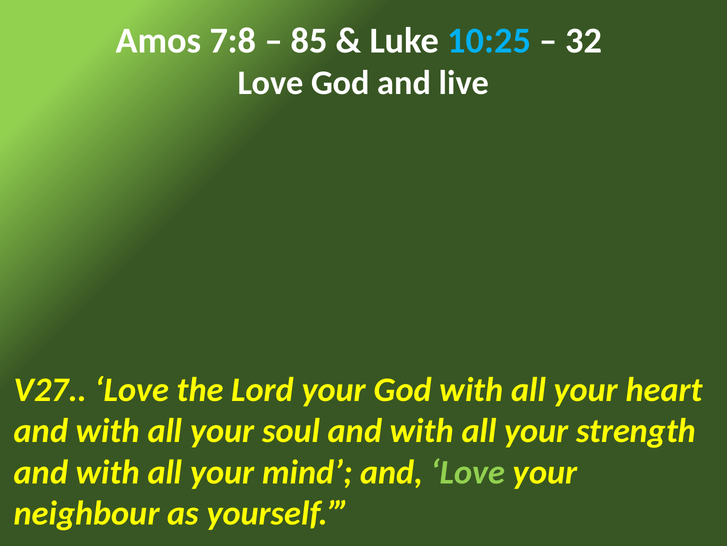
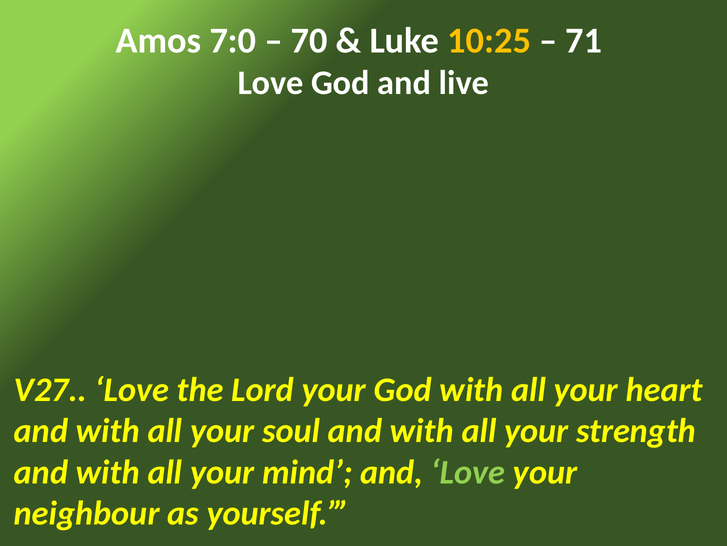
7:8: 7:8 -> 7:0 (233, 41)
85: 85 -> 70 (309, 41)
10:25 colour: light blue -> yellow (489, 41)
32: 32 -> 71 (584, 41)
